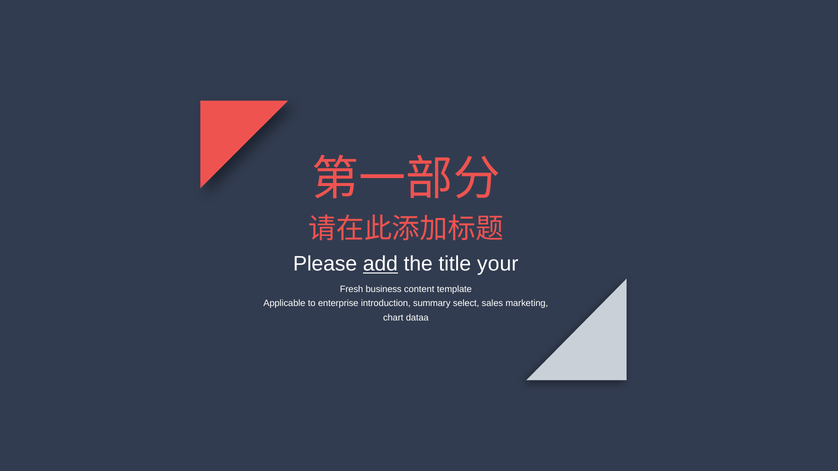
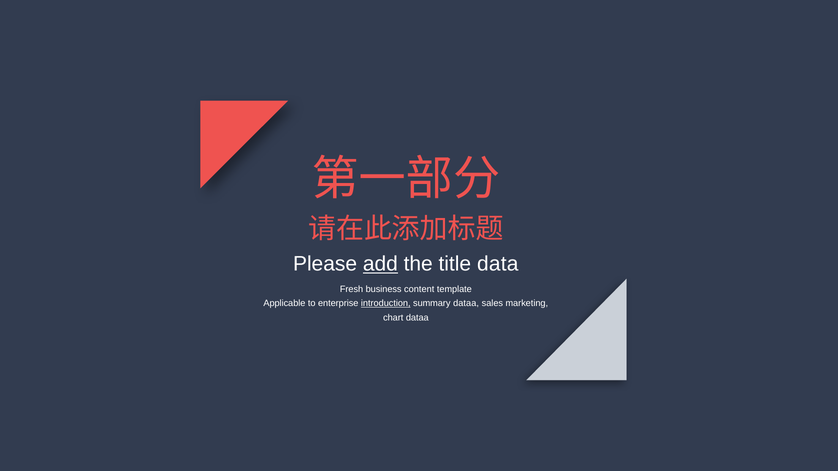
your: your -> data (498, 264)
introduction underline: none -> present (386, 304)
summary select: select -> dataa (466, 304)
